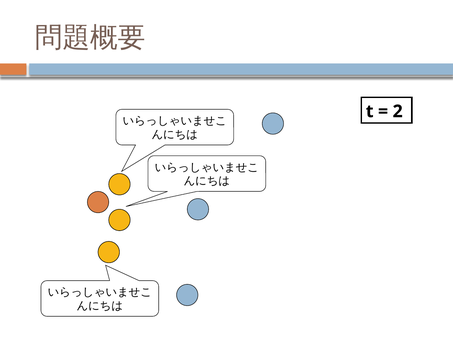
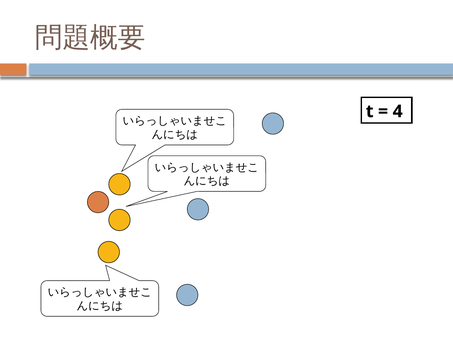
2: 2 -> 4 (398, 111)
